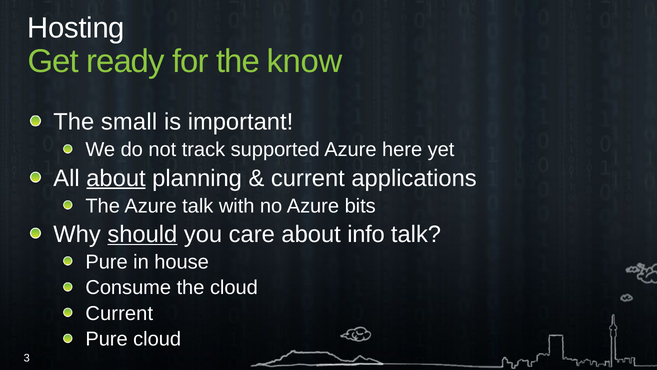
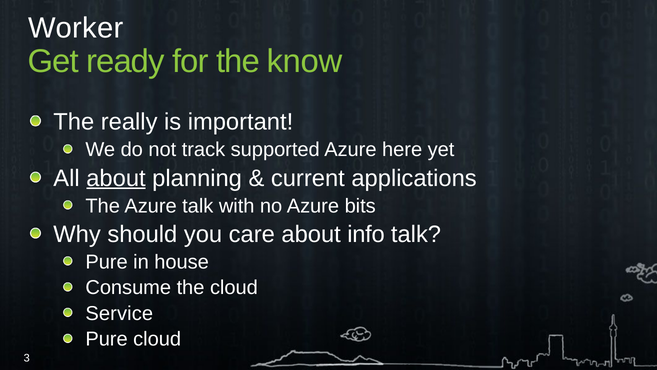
Hosting: Hosting -> Worker (76, 28)
small: small -> really (129, 122)
should underline: present -> none (142, 234)
Current: Current -> Service (119, 313)
